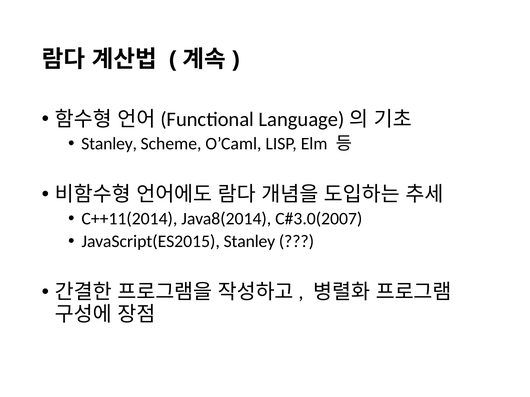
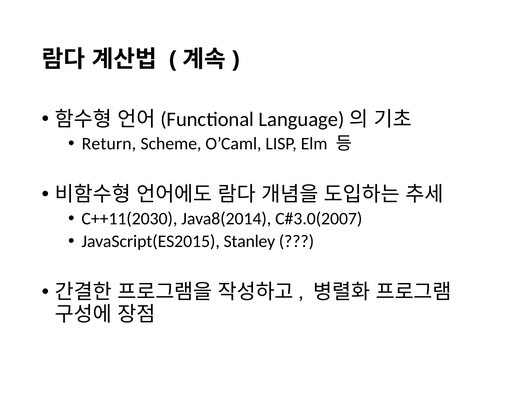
Stanley: Stanley -> Return (109, 144)
C++11(2014: C++11(2014 -> C++11(2030 (129, 219)
